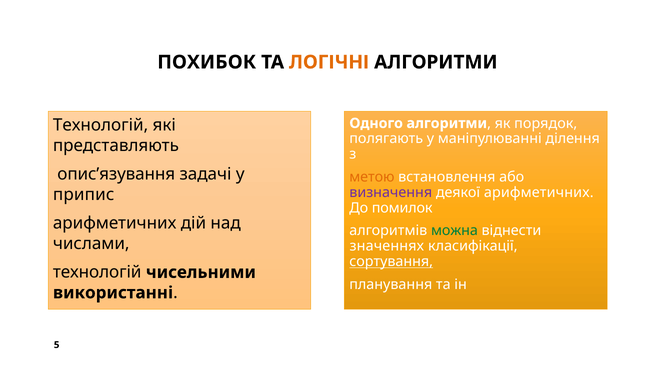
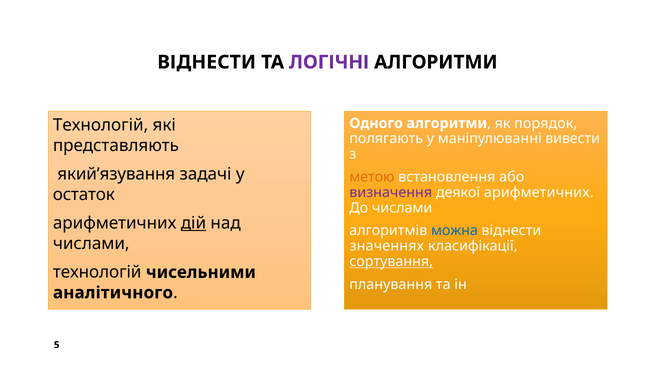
ПОХИБОК: ПОХИБОК -> ВІДНЕСТИ (207, 62)
ЛОГІЧНІ colour: orange -> purple (329, 62)
ділення: ділення -> вивести (573, 139)
опис’язування: опис’язування -> який’язування (116, 174)
припис: припис -> остаток (84, 195)
До помилок: помилок -> числами (402, 208)
дій underline: none -> present (193, 223)
можна colour: green -> blue (454, 231)
використанні: використанні -> аналітичного (113, 293)
